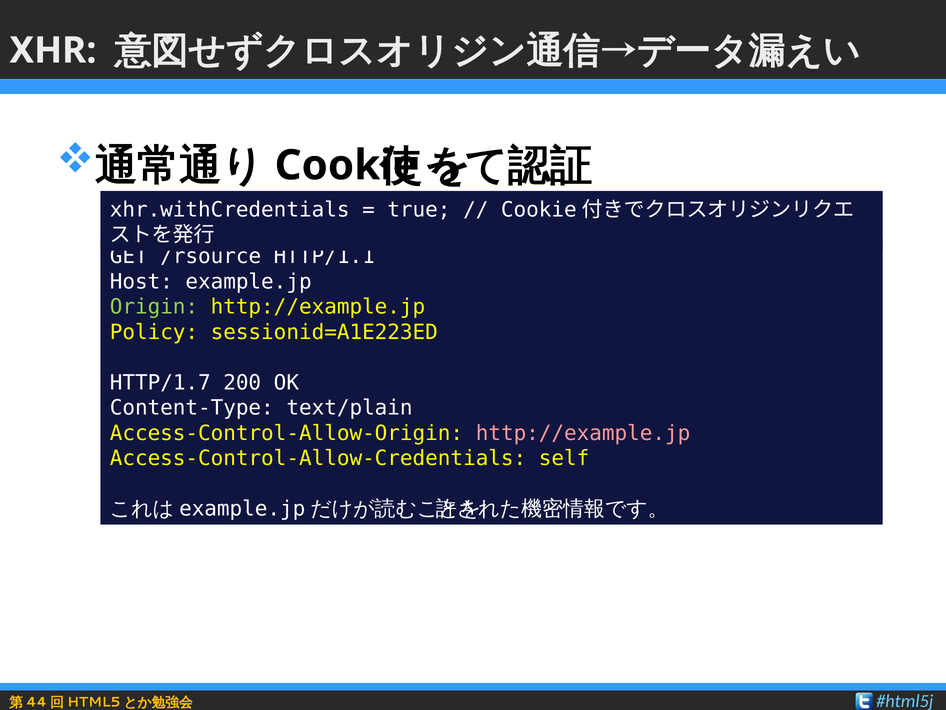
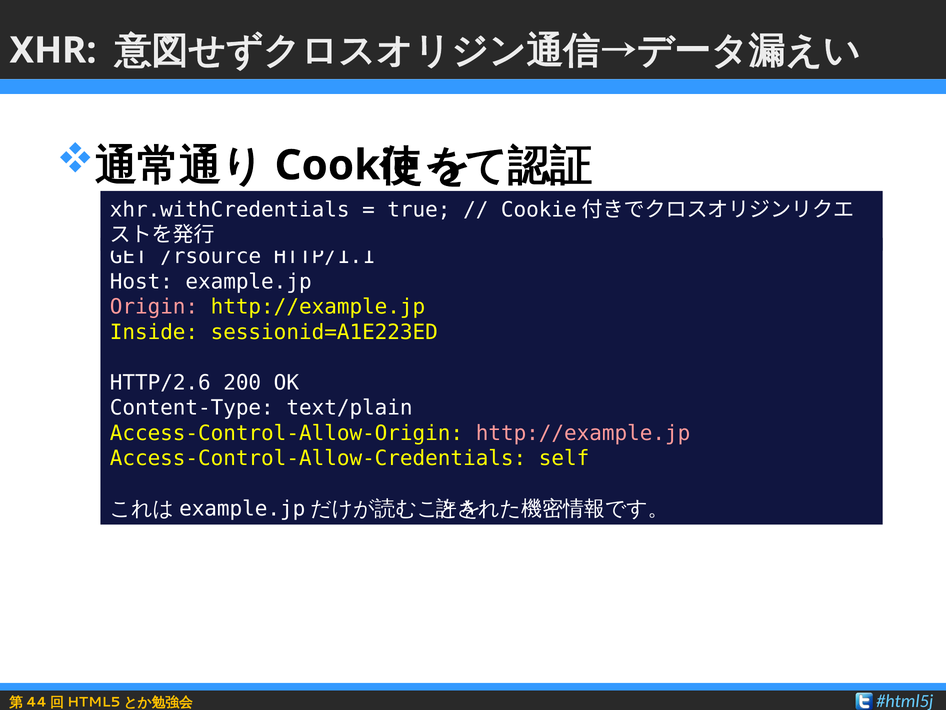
Origin colour: light green -> pink (154, 307)
Policy: Policy -> Inside (154, 332)
HTTP/1.7: HTTP/1.7 -> HTTP/2.6 (160, 382)
